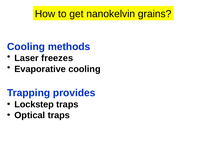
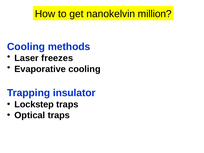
grains: grains -> million (155, 14)
provides: provides -> insulator (74, 93)
